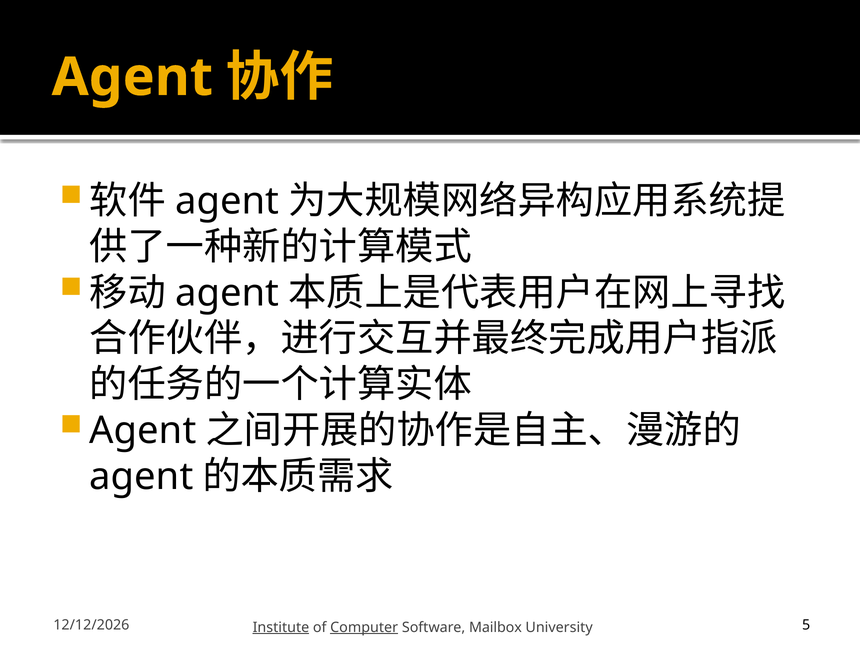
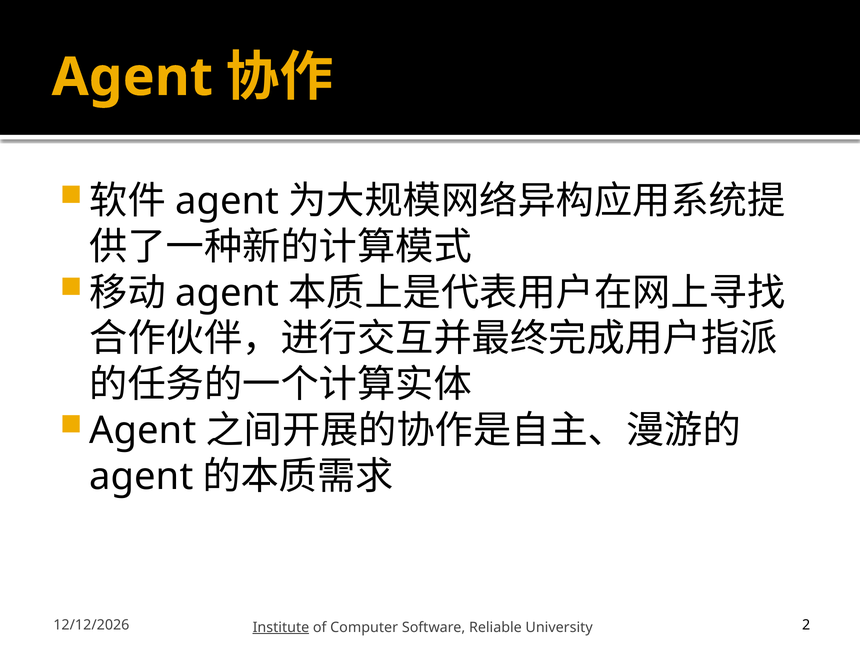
Computer underline: present -> none (364, 627)
Mailbox: Mailbox -> Reliable (495, 627)
5: 5 -> 2 (806, 625)
